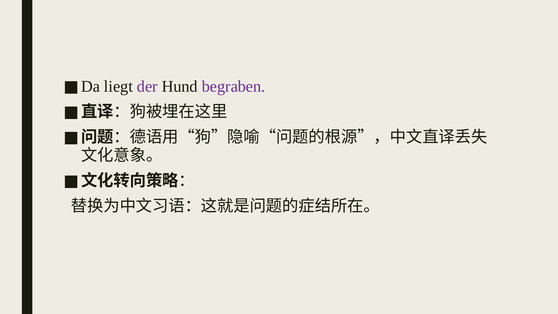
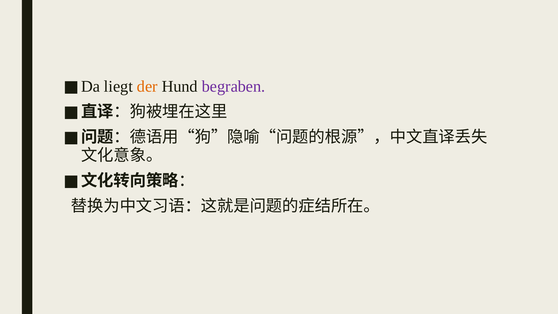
der colour: purple -> orange (147, 86)
